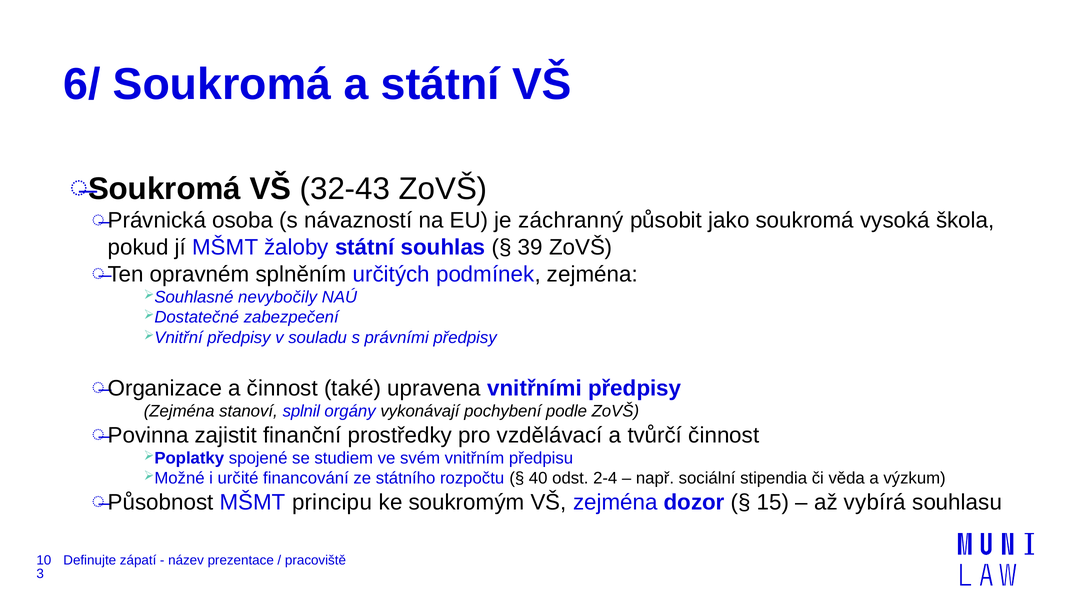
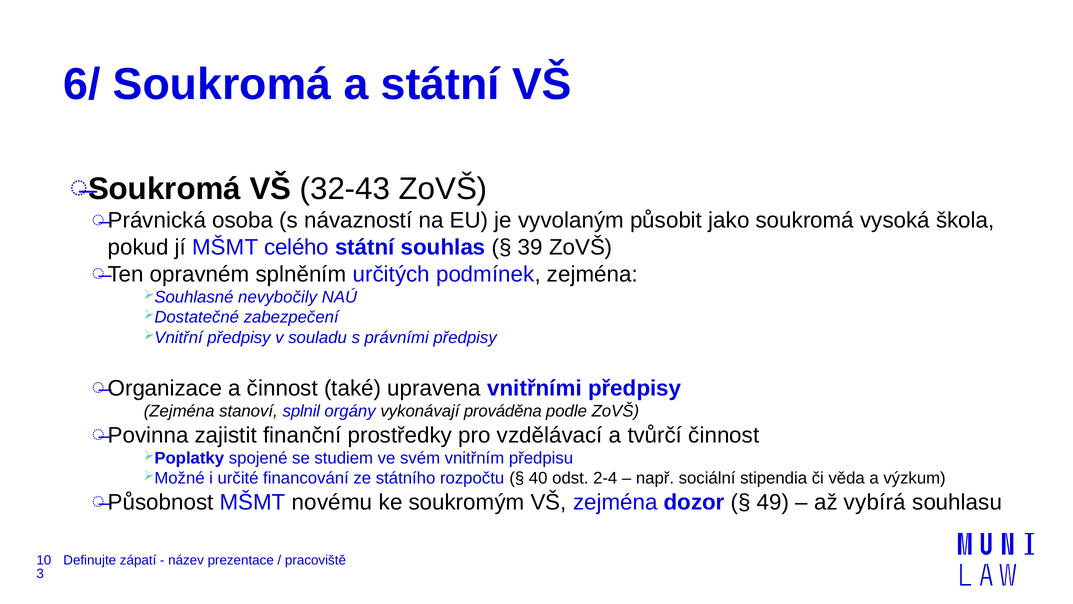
záchranný: záchranný -> vyvolaným (571, 220)
žaloby: žaloby -> celého (296, 247)
pochybení: pochybení -> prováděna (503, 411)
principu: principu -> novému (332, 502)
15: 15 -> 49 (773, 502)
